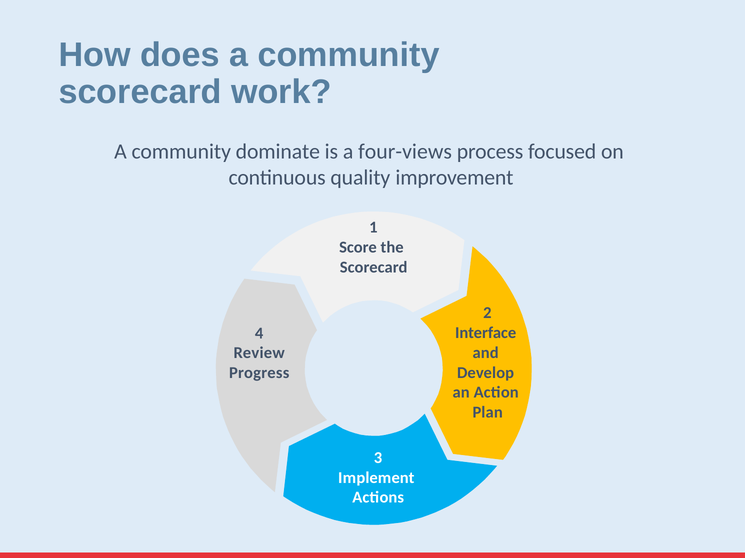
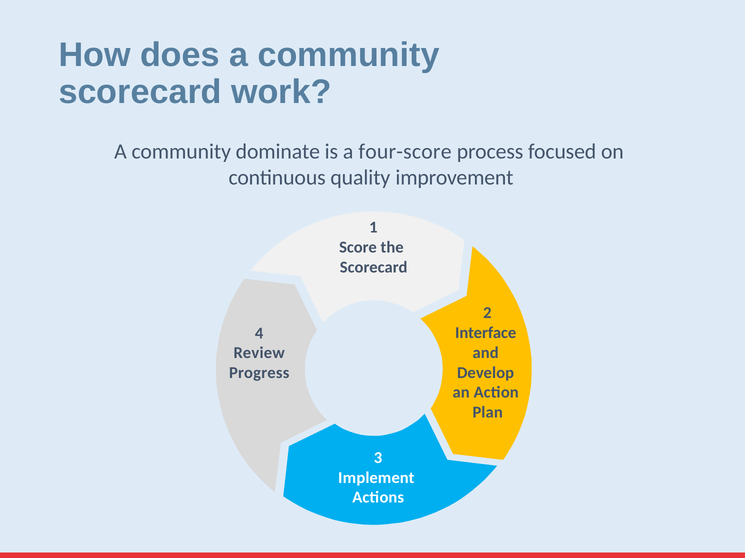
four-views: four-views -> four-score (405, 152)
